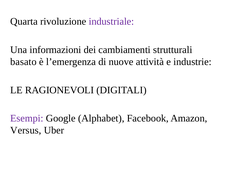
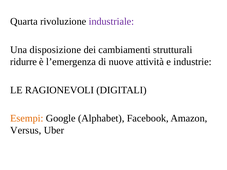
informazioni: informazioni -> disposizione (55, 50)
basato: basato -> ridurre (24, 62)
Esempi colour: purple -> orange (27, 118)
